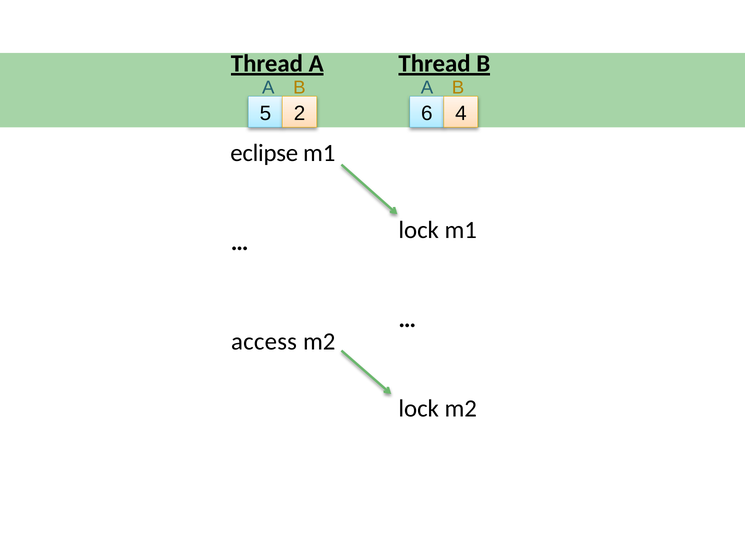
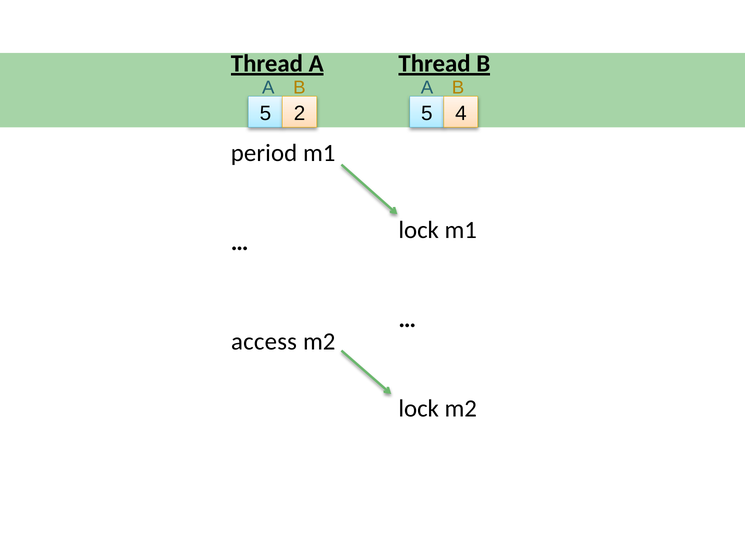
2 6: 6 -> 5 (427, 113)
eclipse: eclipse -> period (264, 153)
